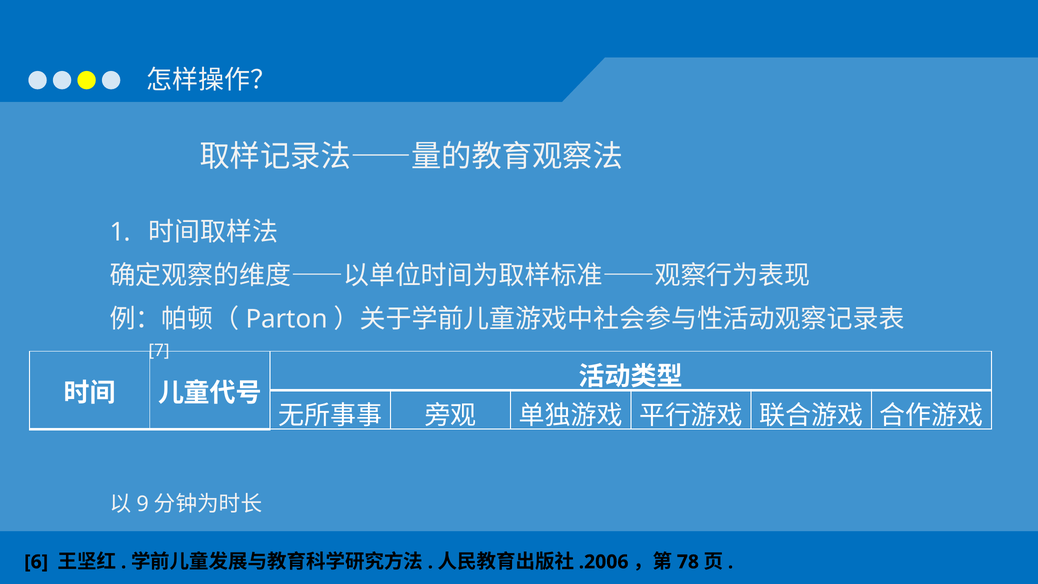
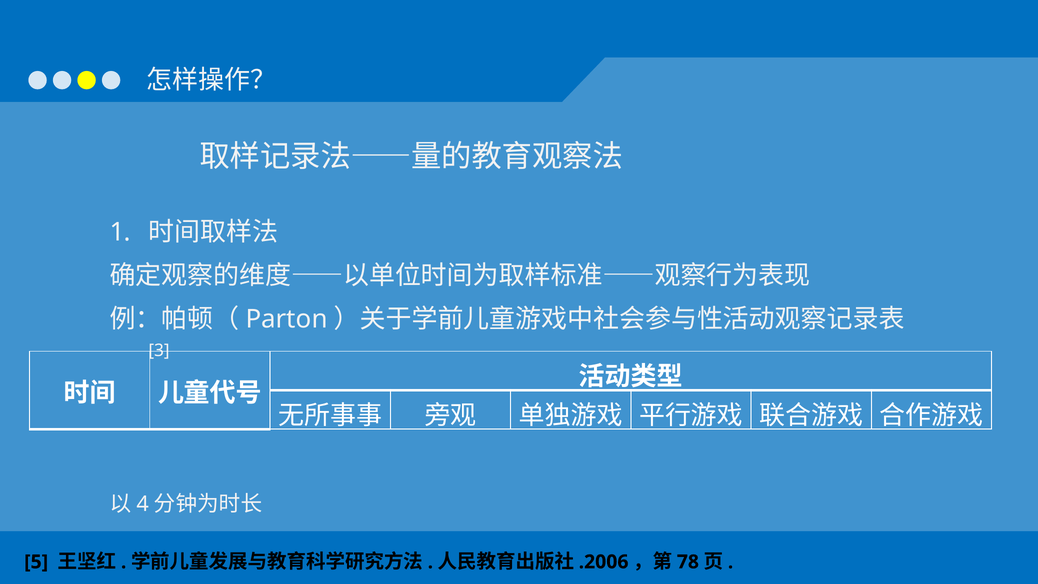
7: 7 -> 3 (159, 350)
9: 9 -> 4 (143, 504)
6: 6 -> 5 (36, 562)
